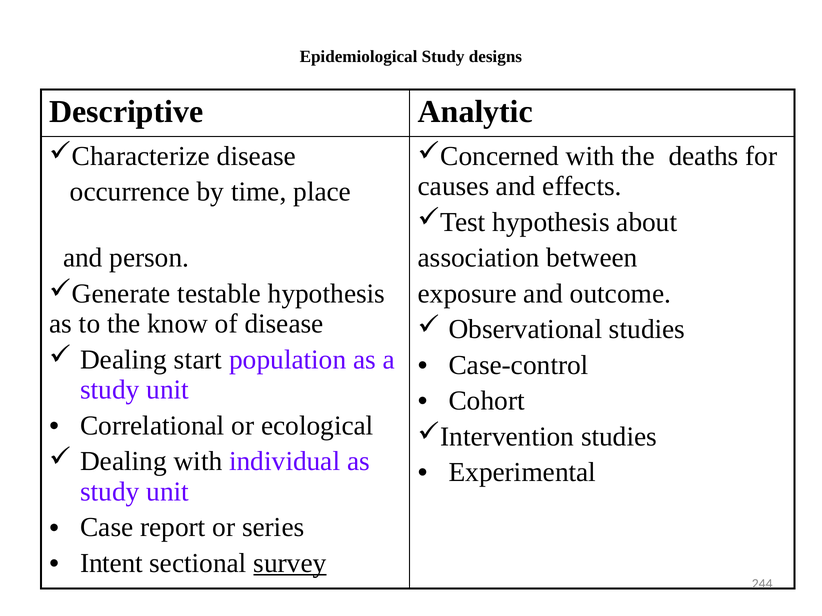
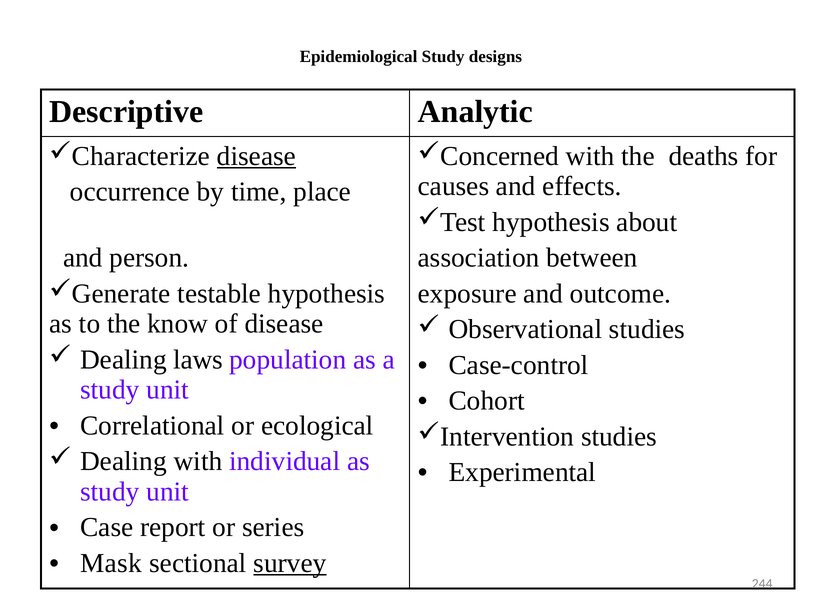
disease underline: none -> present (256, 156)
start: start -> laws (198, 360)
Intent: Intent -> Mask (111, 563)
